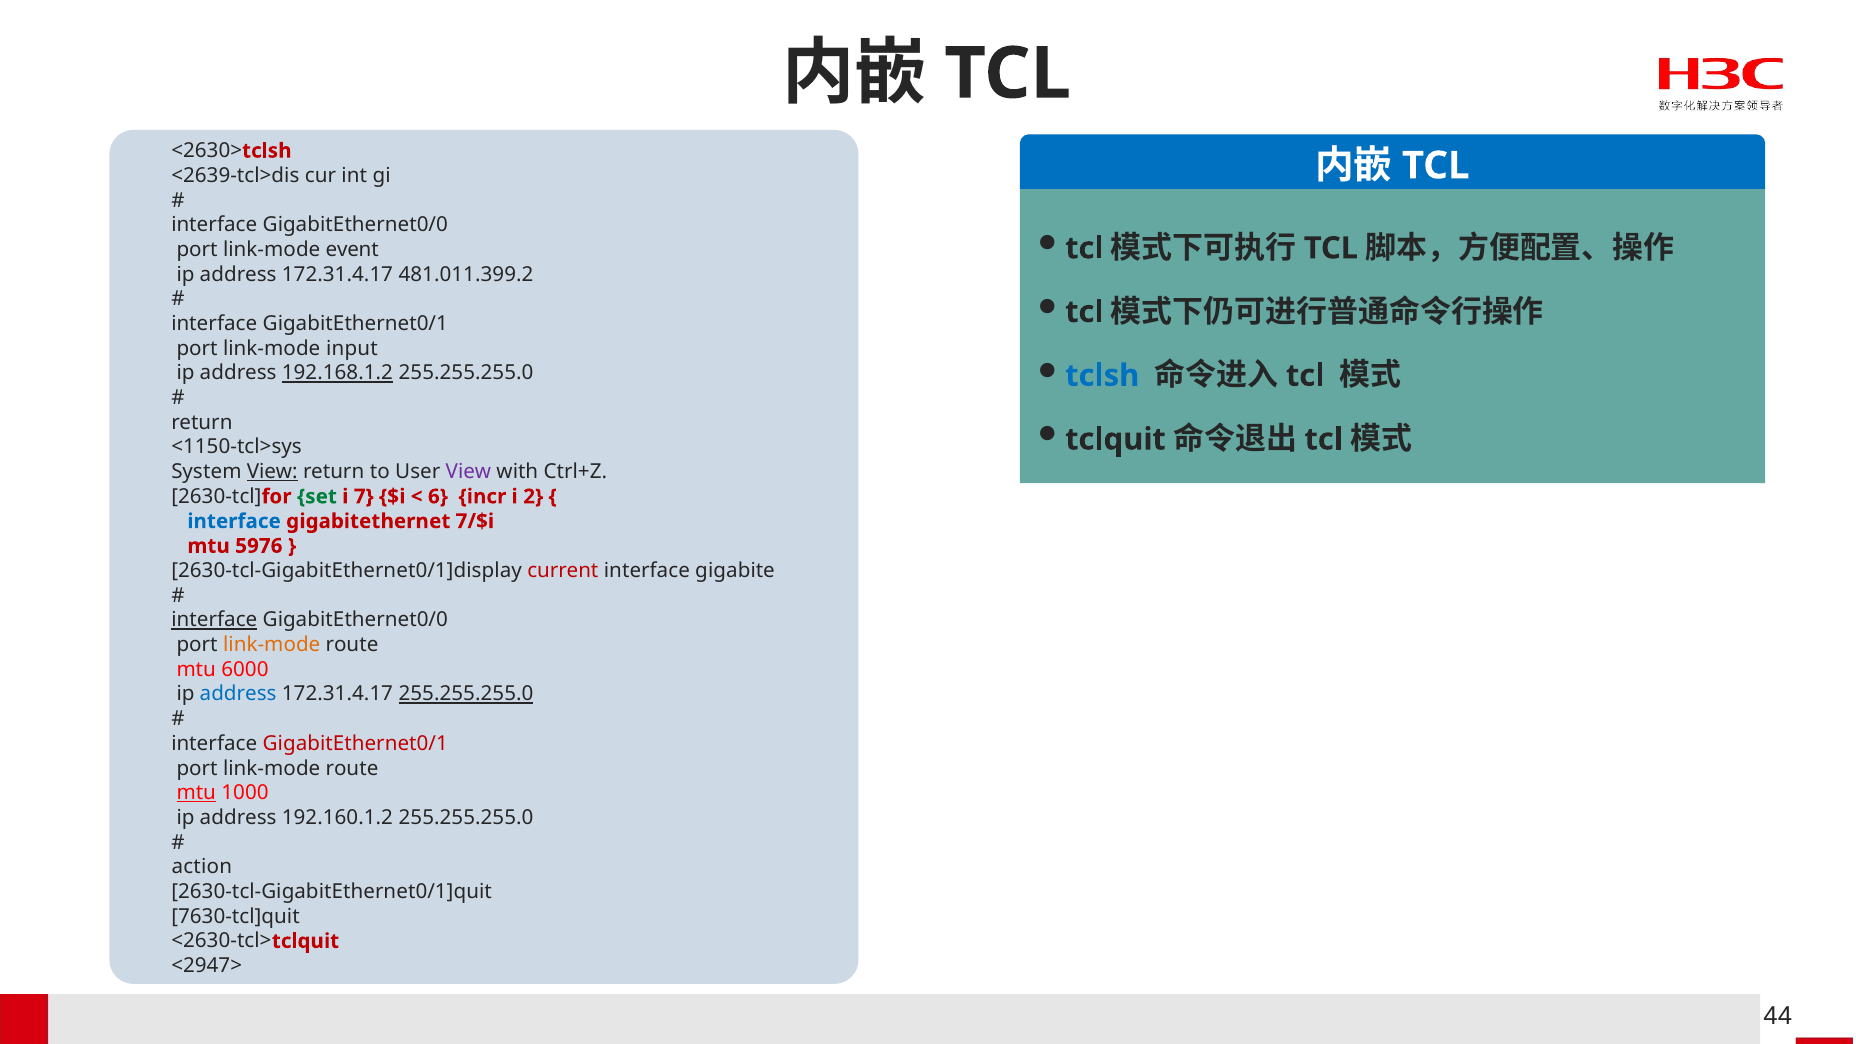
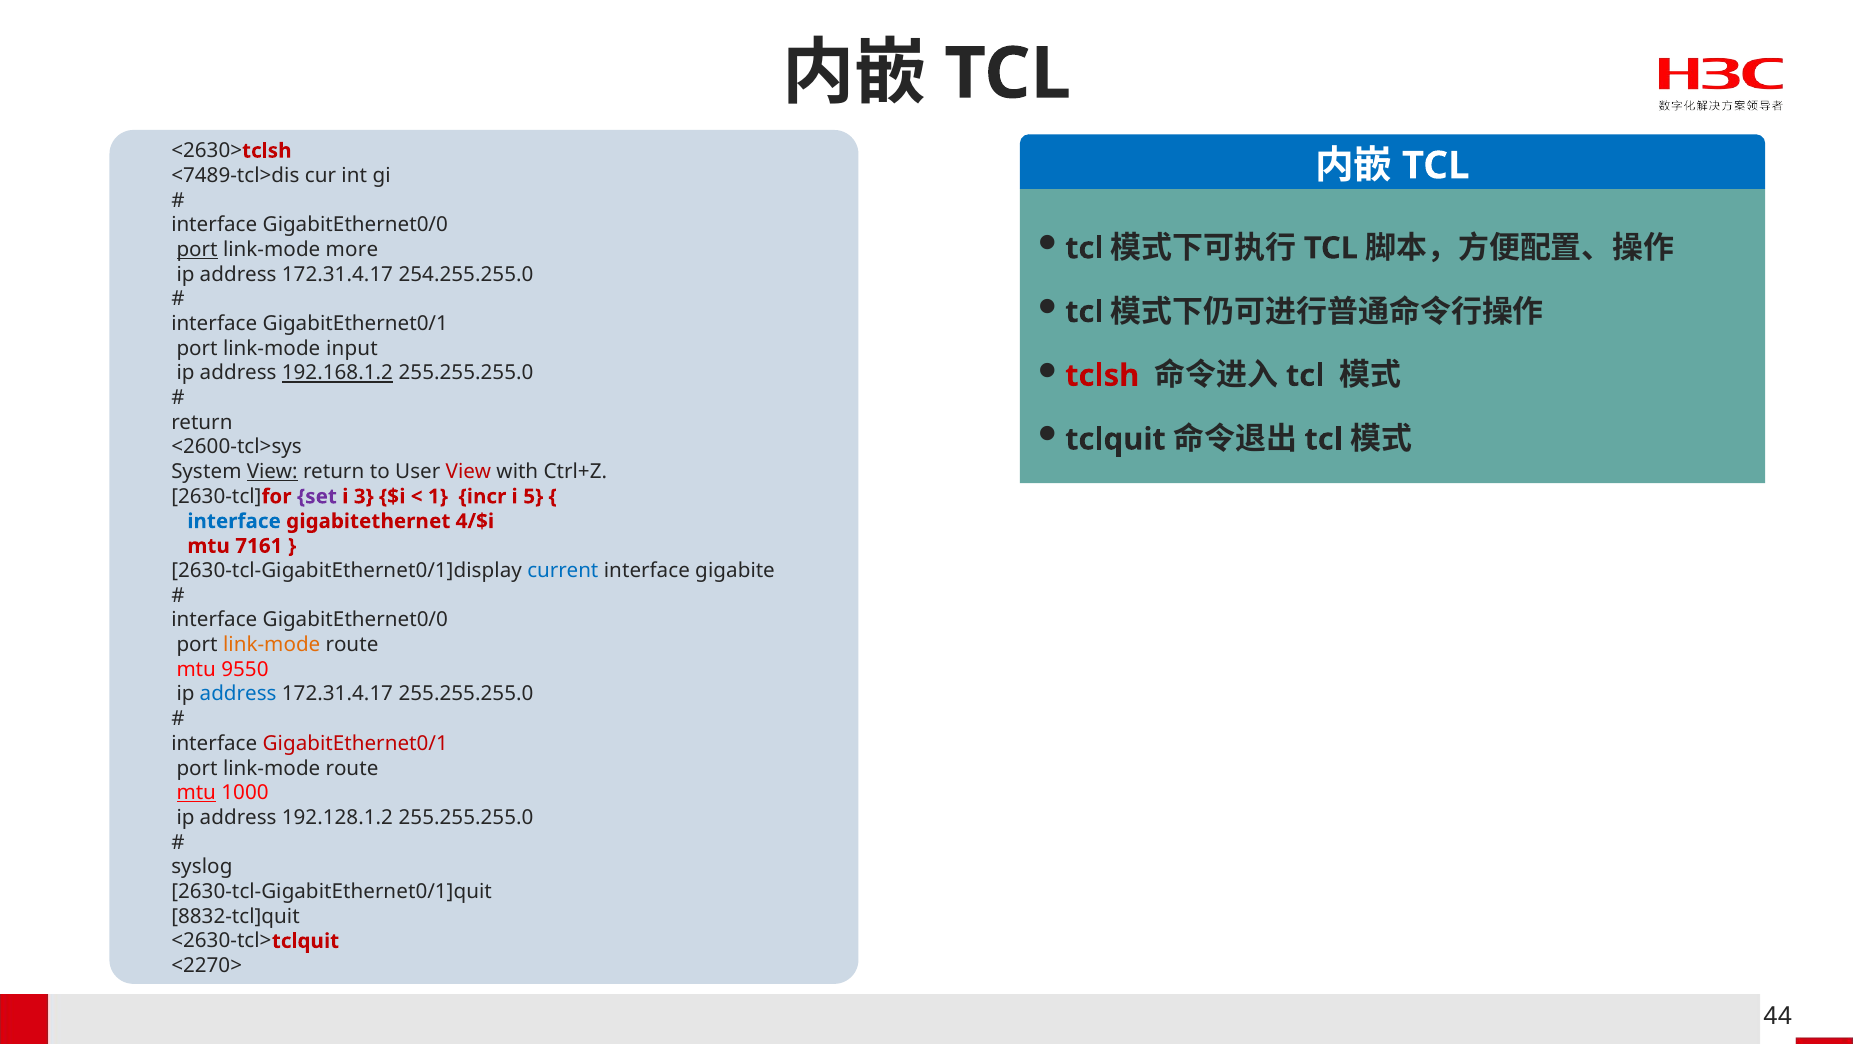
<2639-tcl>dis: <2639-tcl>dis -> <7489-tcl>dis (235, 176)
port underline: none -> present (197, 250)
event: event -> more (352, 250)
481.011.399.2: 481.011.399.2 -> 254.255.255.0 (466, 274)
tclsh colour: blue -> red (1102, 376)
<1150-tcl>sys: <1150-tcl>sys -> <2600-tcl>sys (237, 447)
View colour: purple -> red (468, 472)
set colour: green -> purple (317, 497)
7: 7 -> 3 (364, 497)
6: 6 -> 1 (438, 497)
2: 2 -> 5 (533, 497)
7/$i: 7/$i -> 4/$i (475, 521)
5976: 5976 -> 7161 (259, 546)
current colour: red -> blue (563, 571)
interface underline: present -> none (214, 620)
6000: 6000 -> 9550 (245, 669)
255.255.255.0 underline: present -> none (466, 694)
192.160.1.2: 192.160.1.2 -> 192.128.1.2 (337, 818)
action: action -> syslog (202, 867)
7630-tcl]quit: 7630-tcl]quit -> 8832-tcl]quit (235, 916)
<2947>: <2947> -> <2270> (207, 966)
